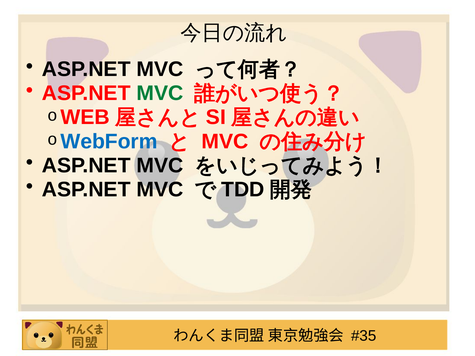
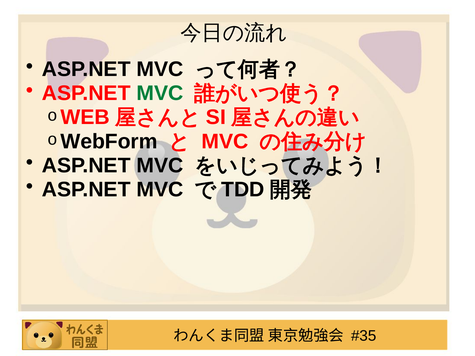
WebForm colour: blue -> black (109, 141)
